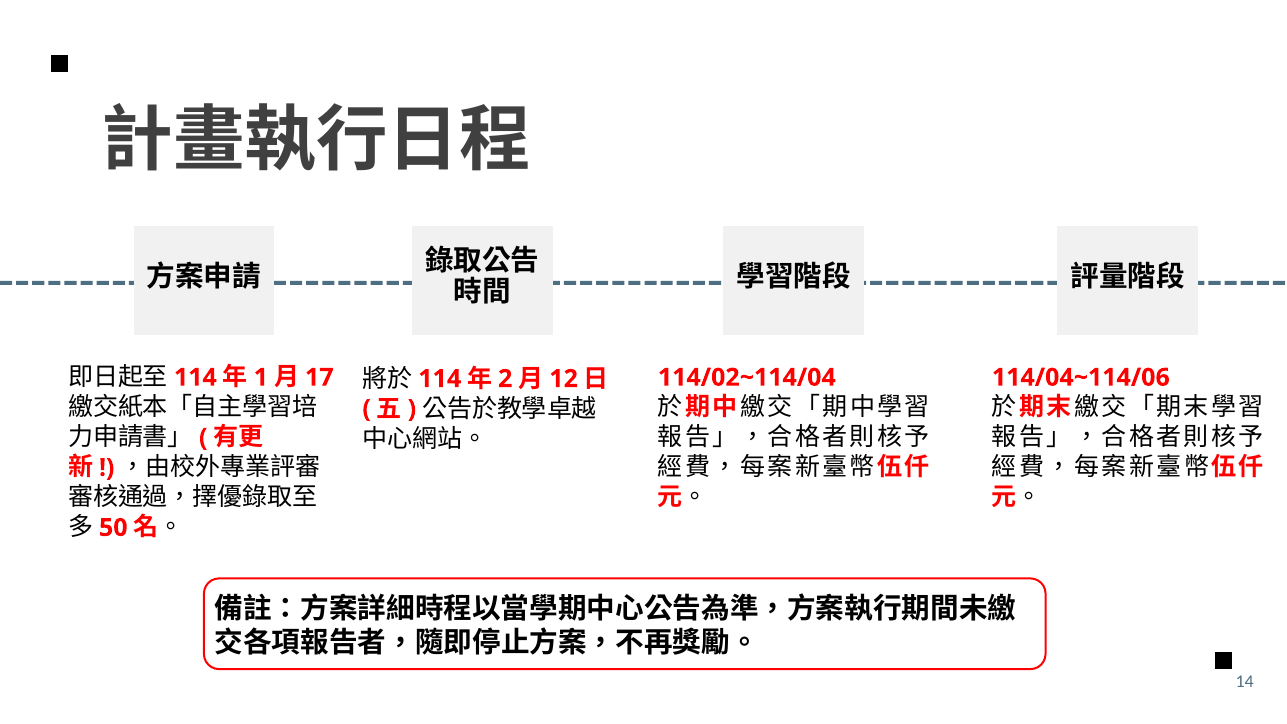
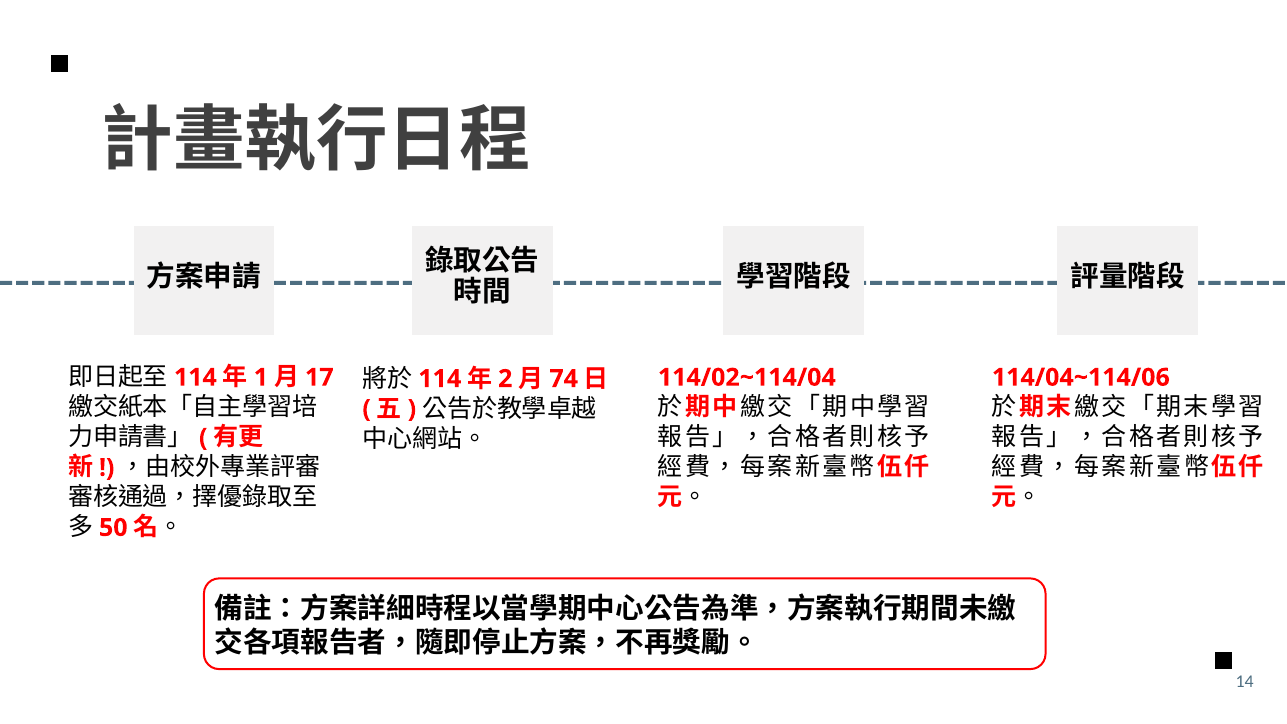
12: 12 -> 74 (564, 379)
